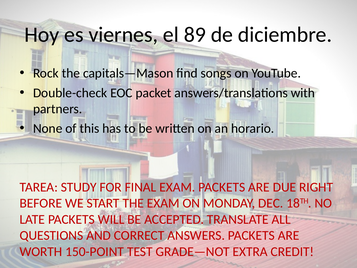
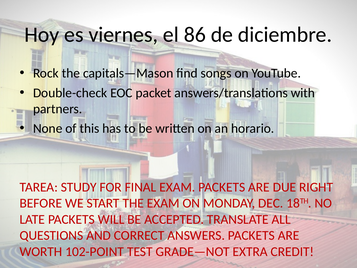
89: 89 -> 86 (195, 35)
150-POINT: 150-POINT -> 102-POINT (95, 251)
